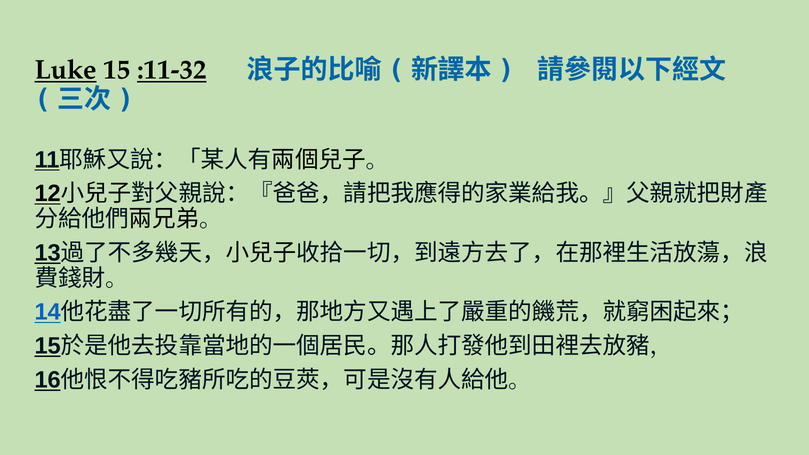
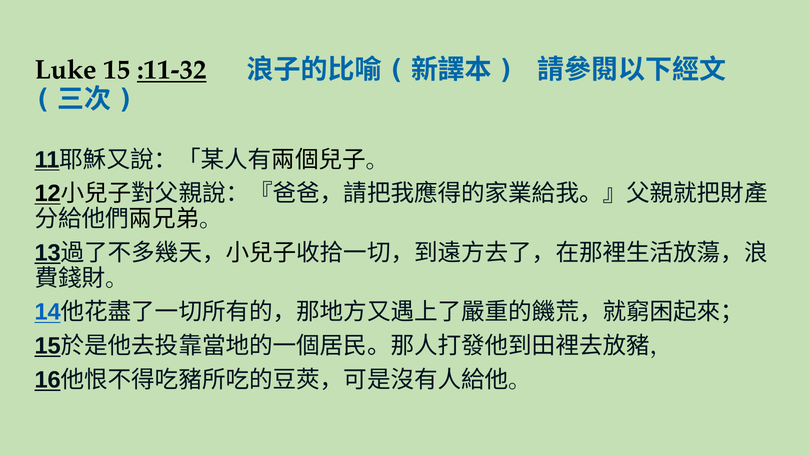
Luke underline: present -> none (66, 70)
